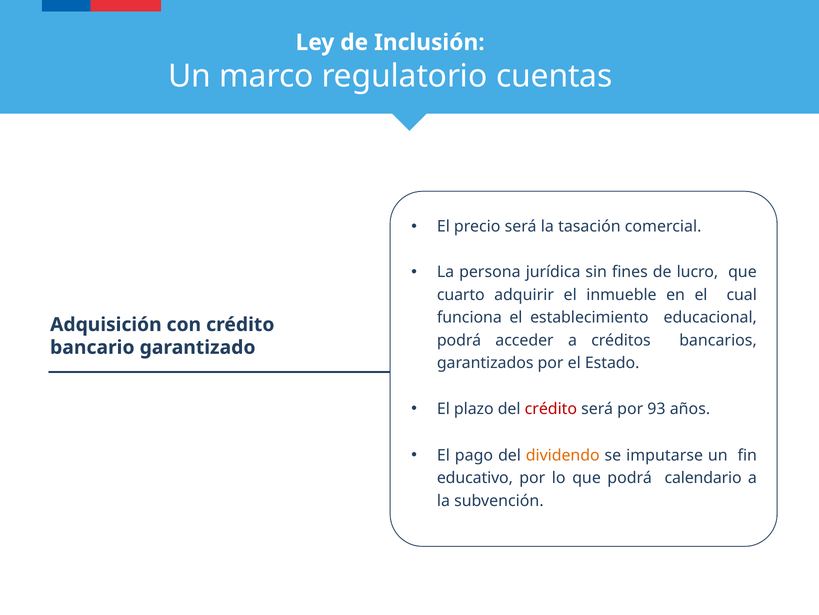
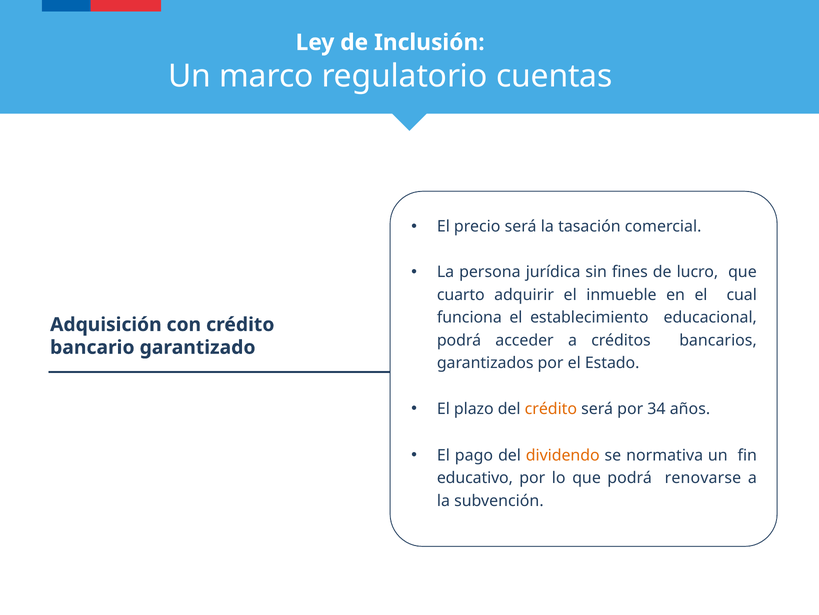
crédito colour: red -> orange (551, 408)
93: 93 -> 34 (656, 408)
imputarse: imputarse -> normativa (665, 455)
calendario: calendario -> renovarse (703, 478)
